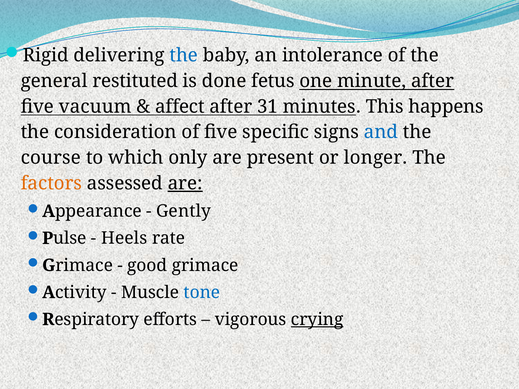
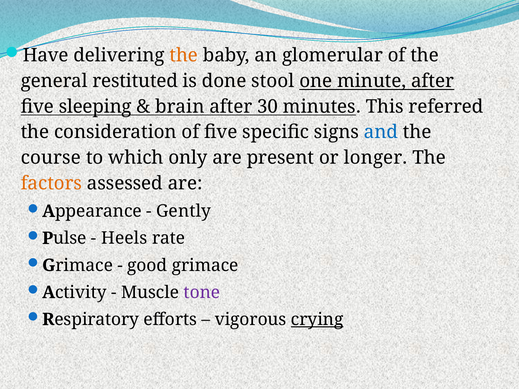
Rigid: Rigid -> Have (46, 55)
the colour: blue -> orange (184, 55)
intolerance: intolerance -> glomerular (332, 55)
fetus: fetus -> stool (273, 81)
vacuum: vacuum -> sleeping (95, 107)
affect: affect -> brain (180, 107)
31: 31 -> 30 (268, 107)
happens: happens -> referred (446, 107)
are underline: present -> none (185, 183)
tone colour: blue -> purple (202, 293)
